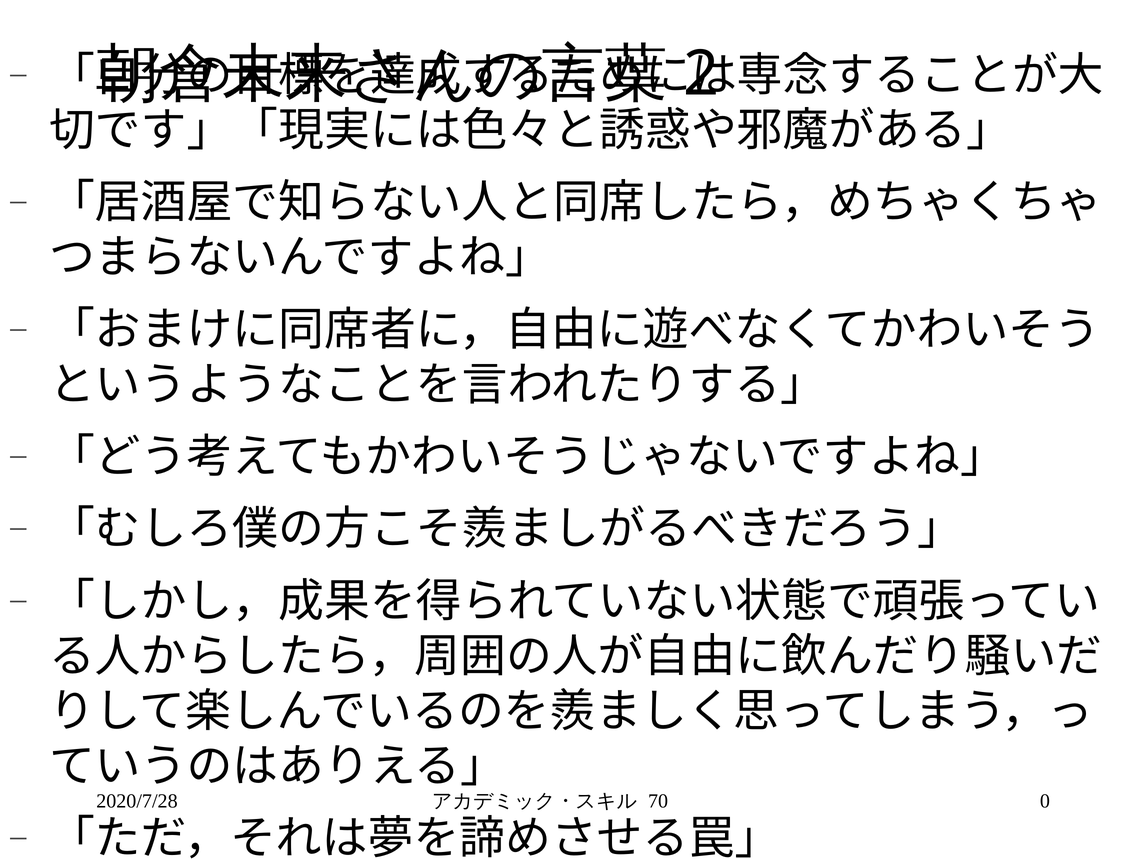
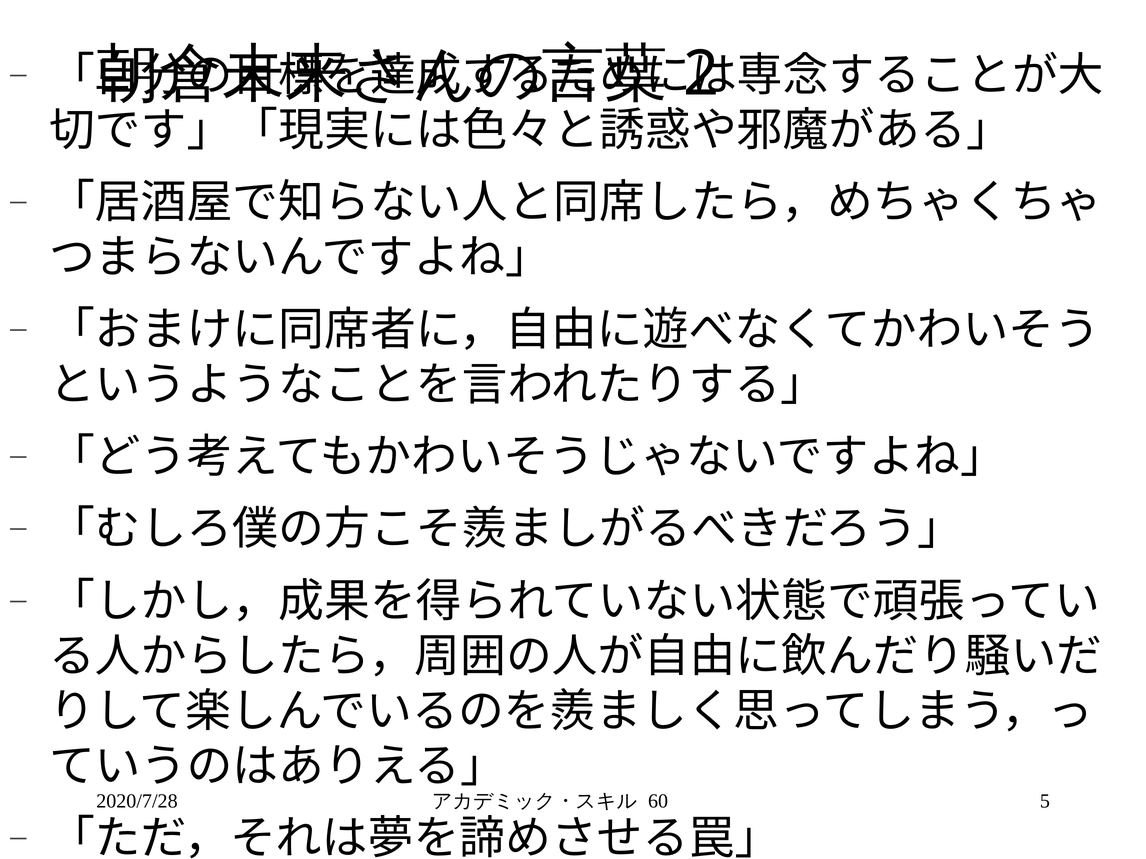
0: 0 -> 5 (1045, 802)
70: 70 -> 60 (658, 802)
